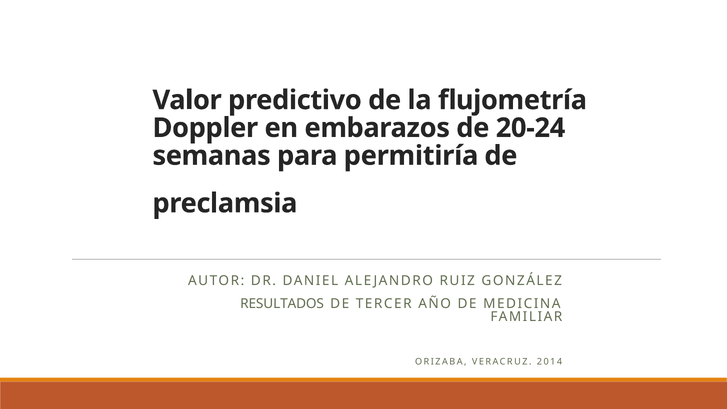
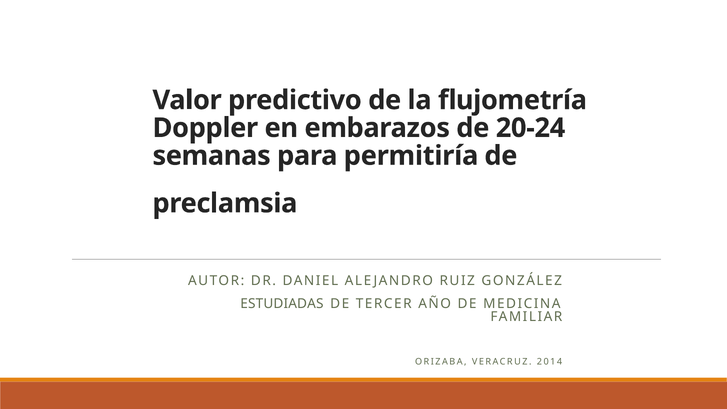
RESULTADOS: RESULTADOS -> ESTUDIADAS (282, 304)
